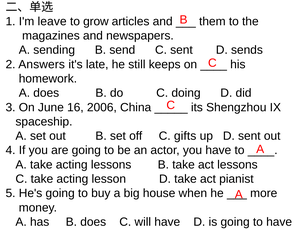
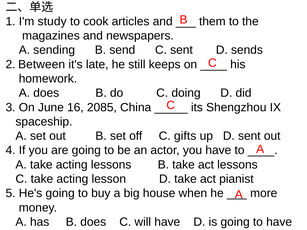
leave: leave -> study (52, 21)
grow: grow -> cook (96, 21)
Answers: Answers -> Between (42, 64)
2006: 2006 -> 2085 (102, 107)
